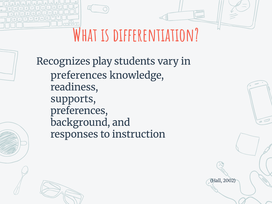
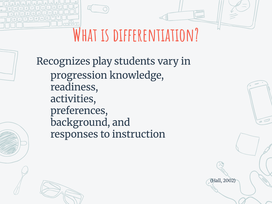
preferences: preferences -> progression (79, 75)
supports: supports -> activities (73, 99)
